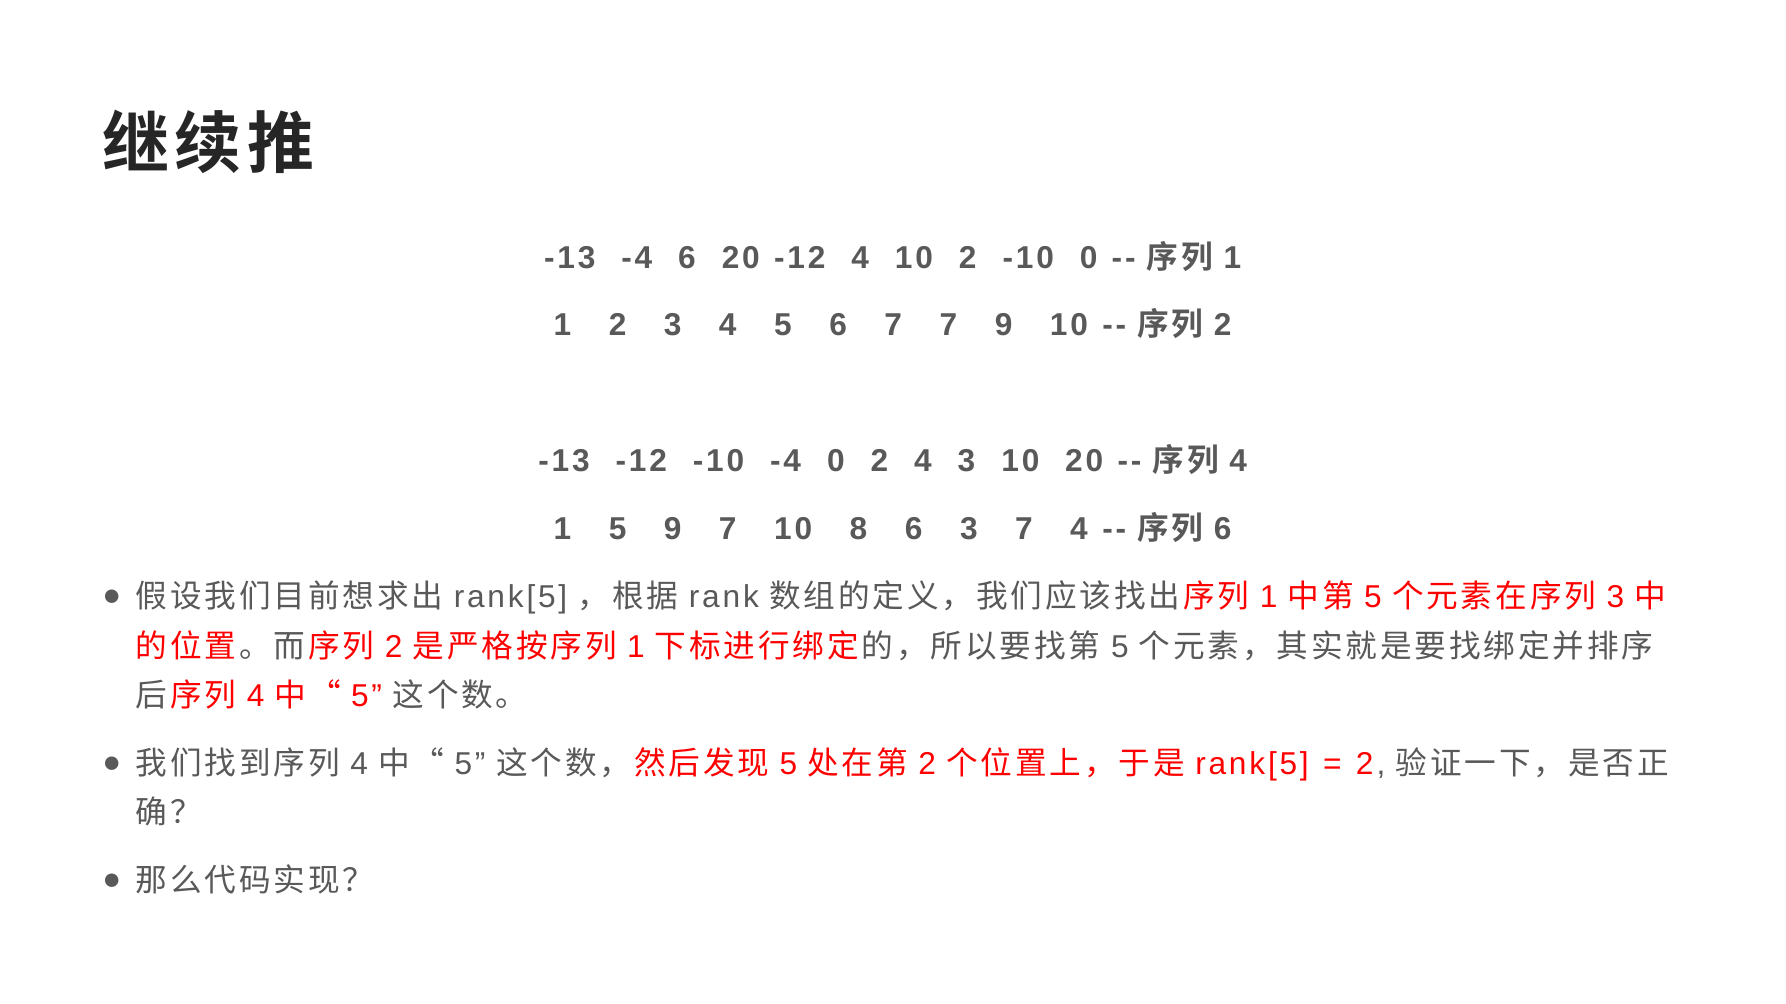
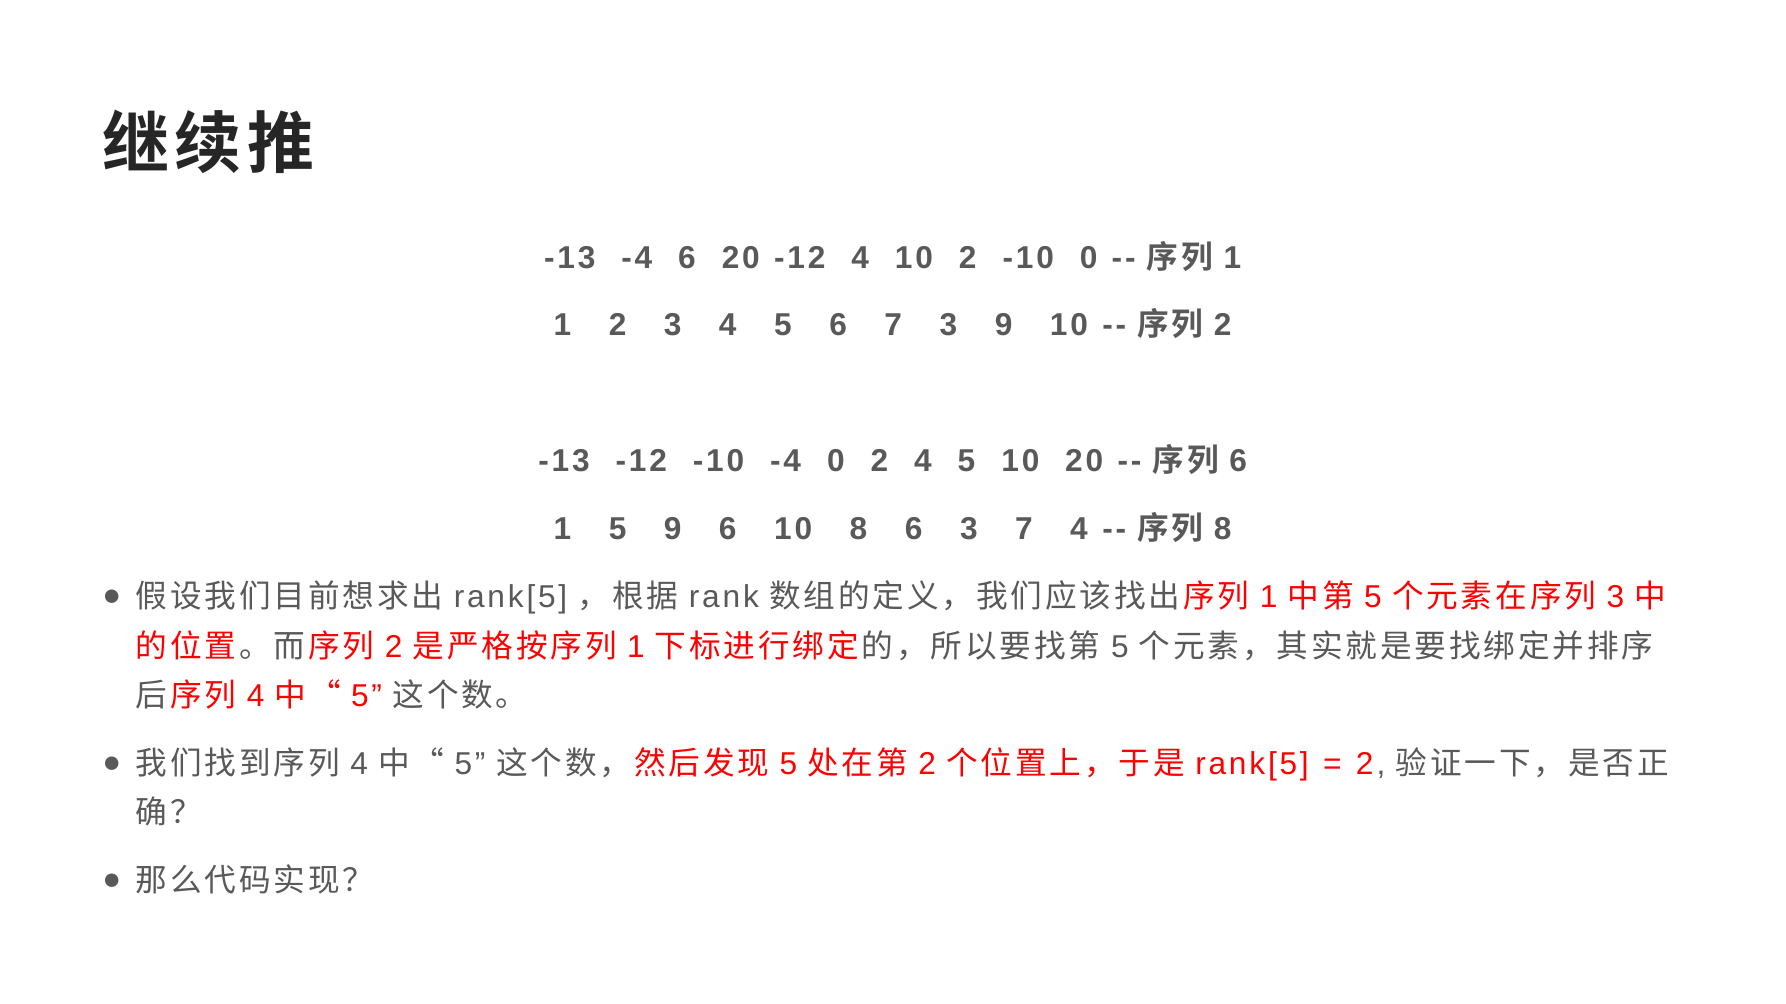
7 7: 7 -> 3 (948, 326)
2 4 3: 3 -> 5 (967, 462)
4: 4 -> 6 (1238, 462)
9 7: 7 -> 6 (728, 530)
6: 6 -> 8 (1223, 530)
